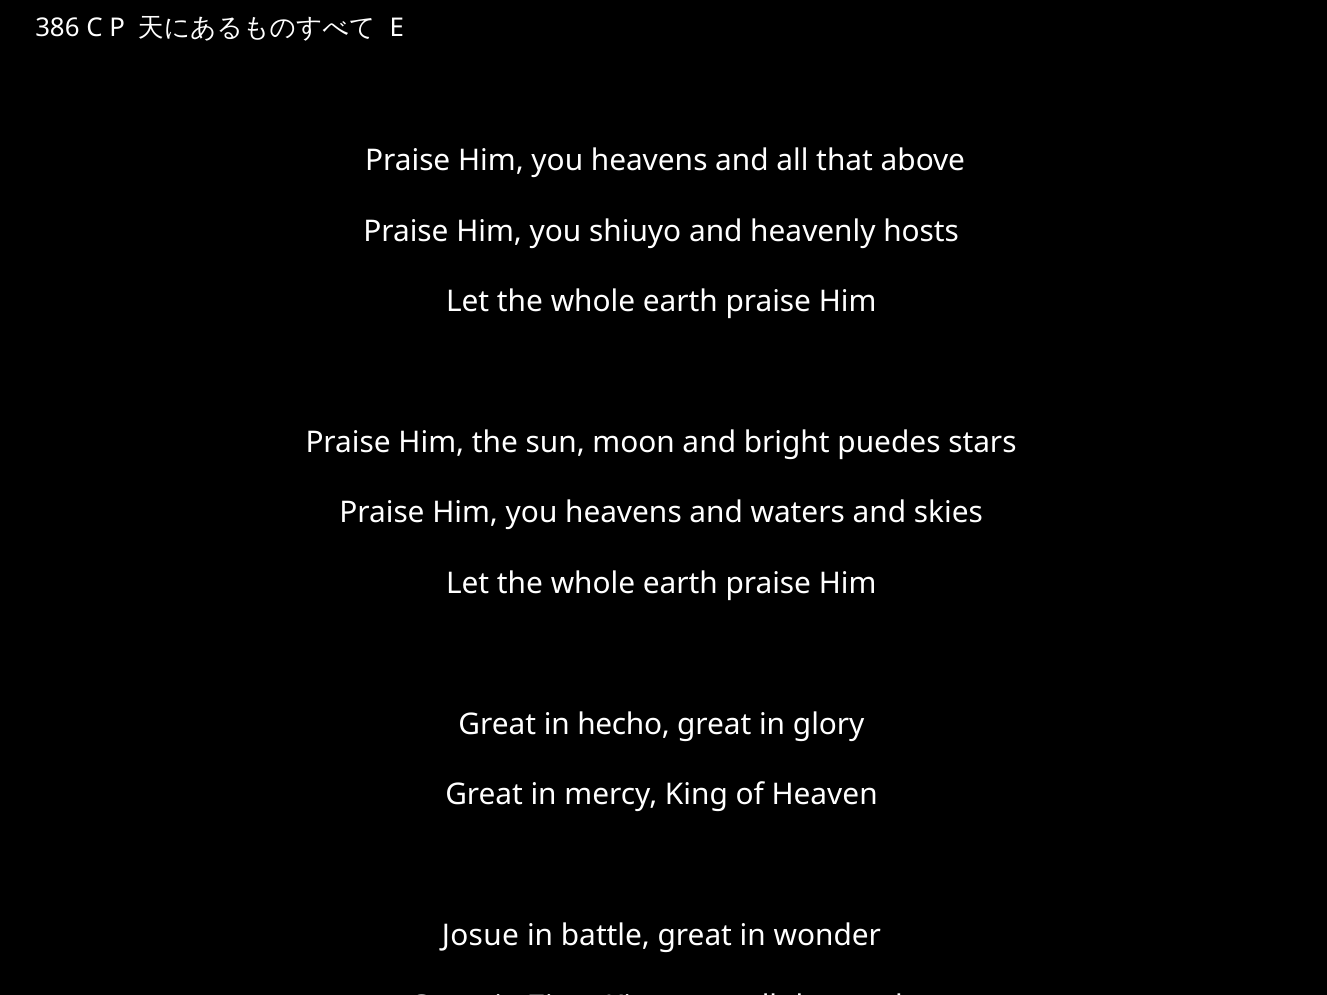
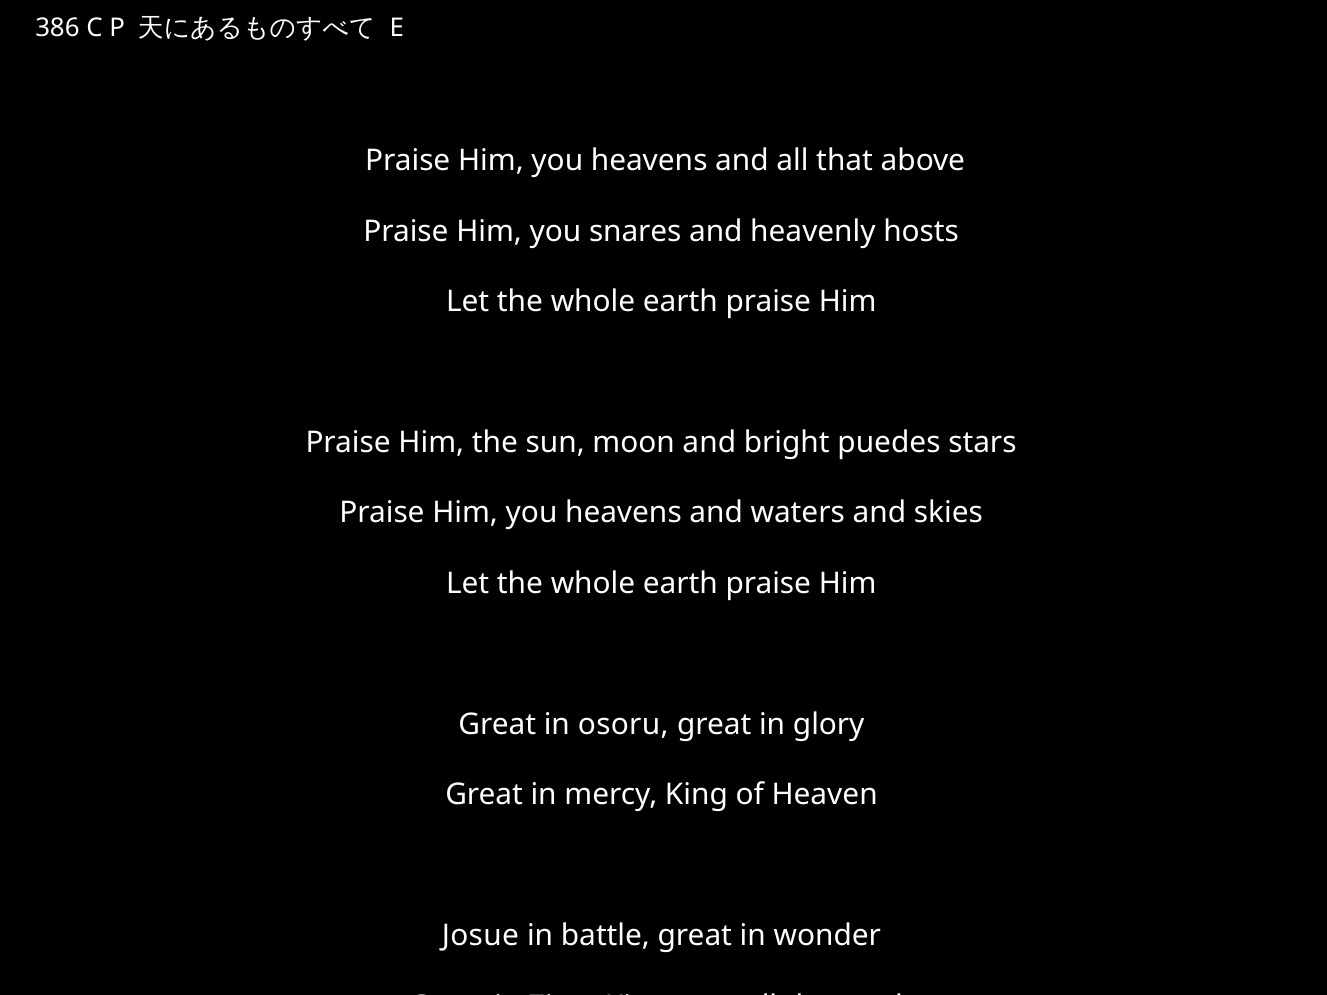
shiuyo: shiuyo -> snares (635, 231)
hecho: hecho -> osoru (623, 725)
